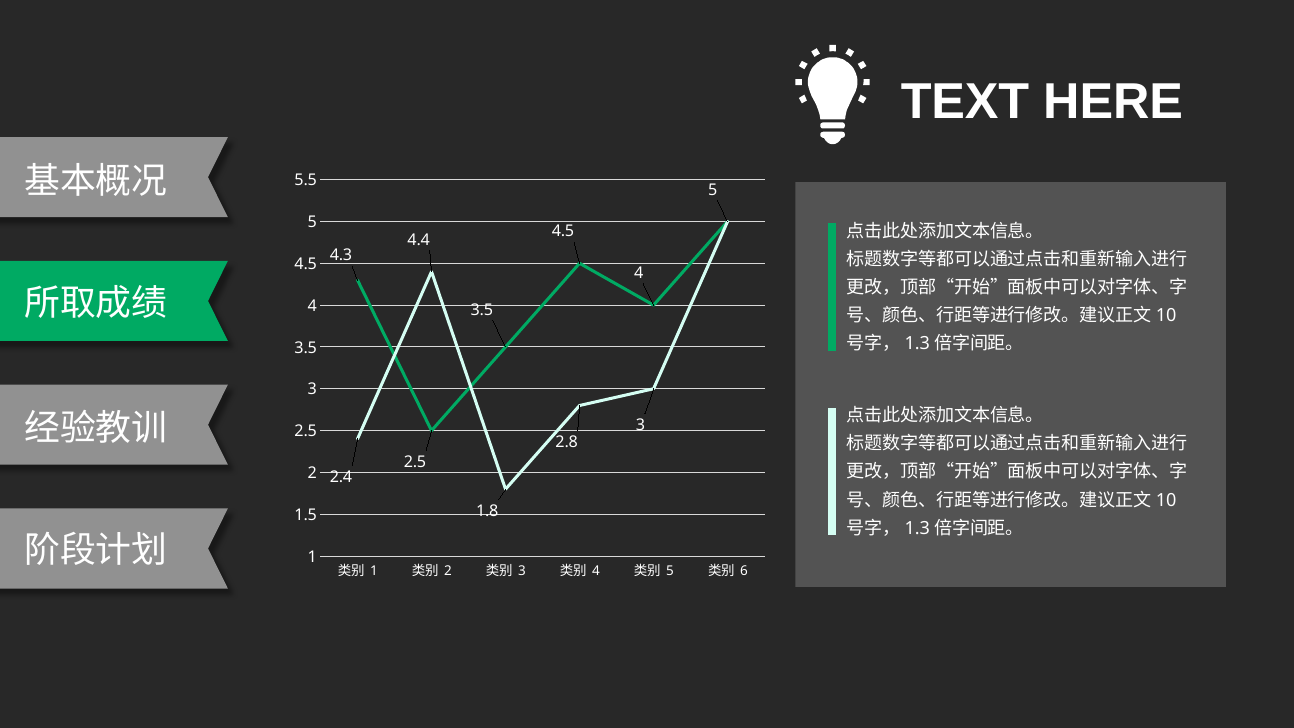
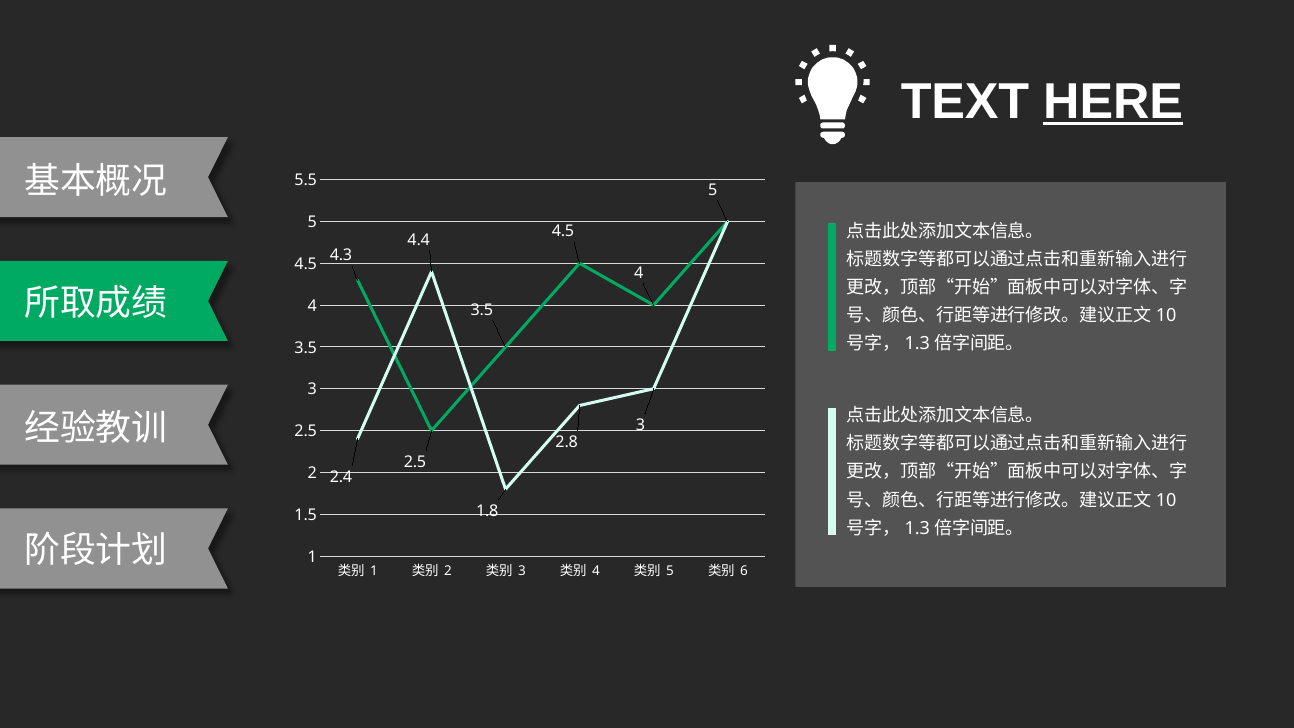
HERE underline: none -> present (1113, 102)
